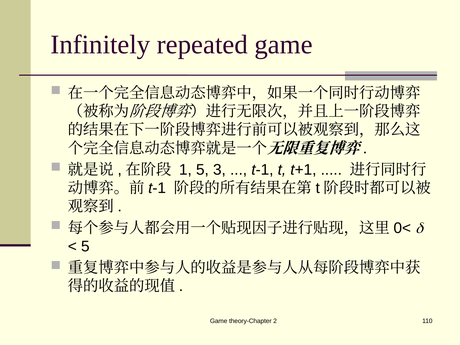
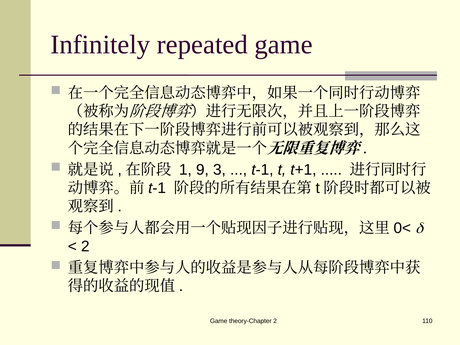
1 5: 5 -> 9 (202, 170)
5: 5 -> 2 (85, 246)
